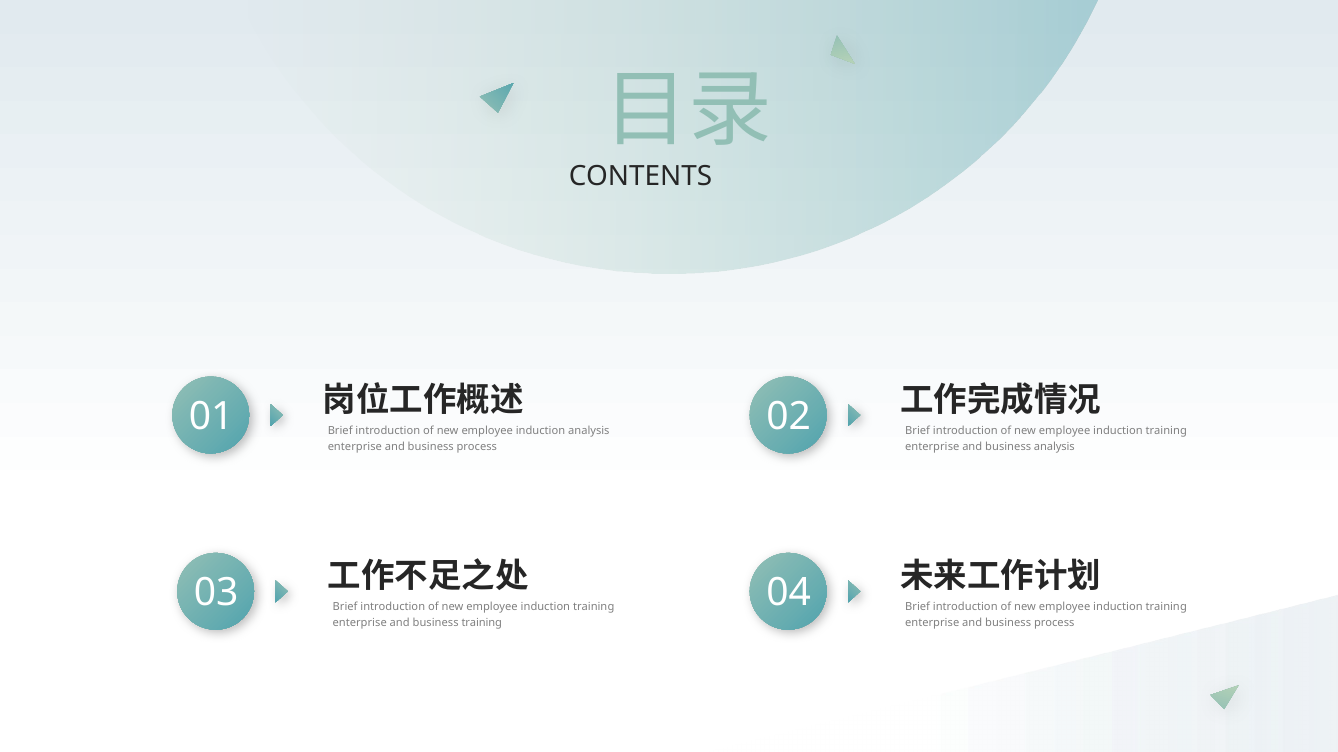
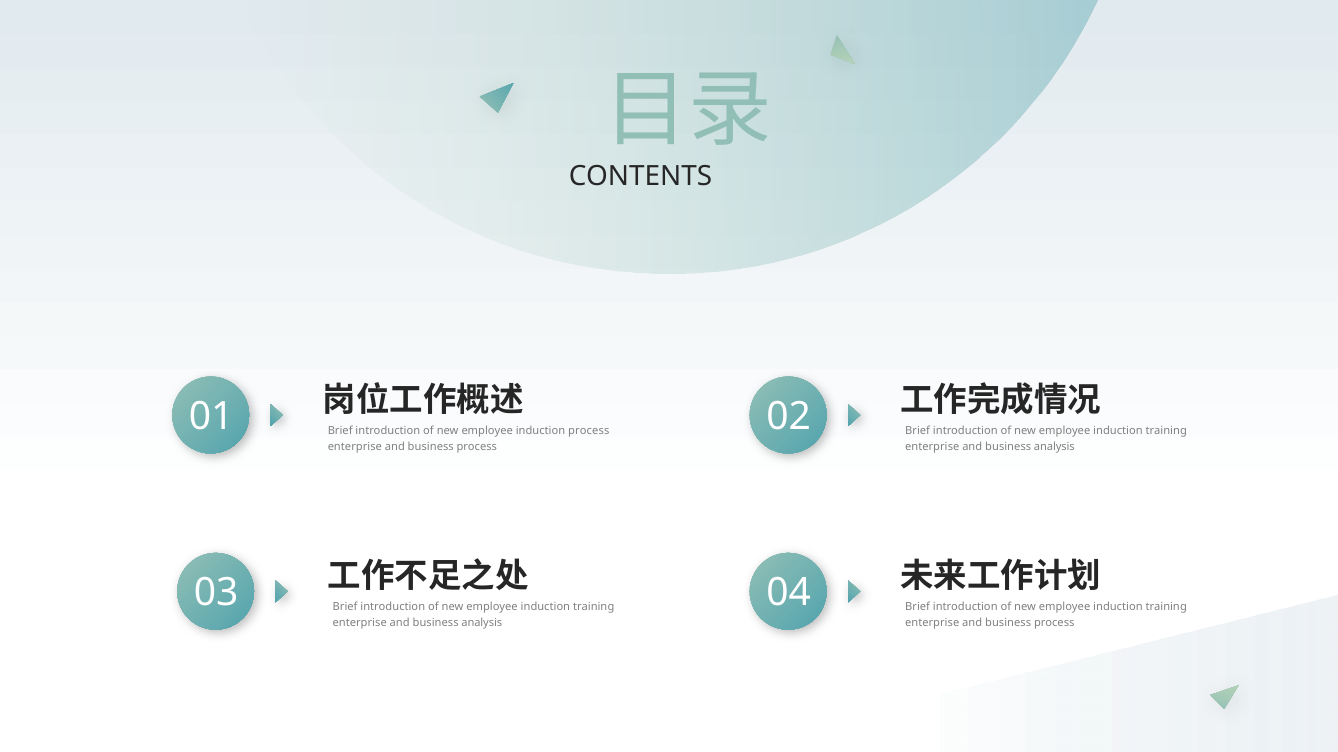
induction analysis: analysis -> process (589, 431)
training: training -> analysis (482, 624)
